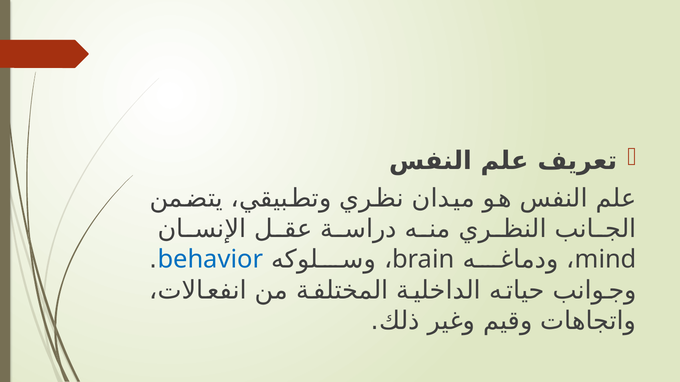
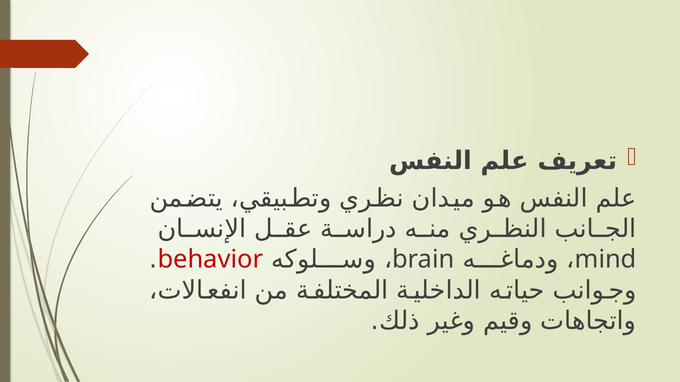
behavior colour: blue -> red (210, 260)
